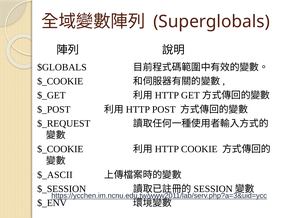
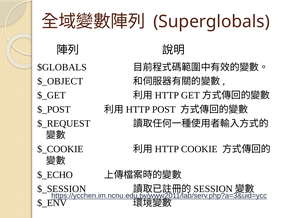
$_COOKIE: $_COOKIE -> $_OBJECT (60, 81)
$_ASCII: $_ASCII -> $_ECHO (55, 174)
